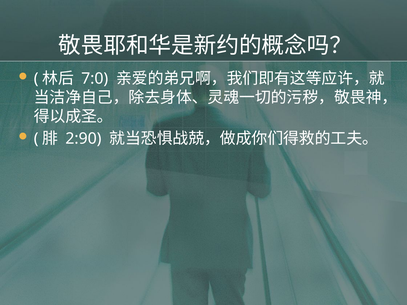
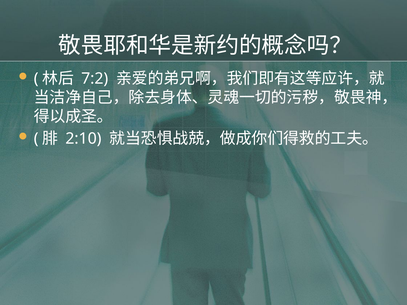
7:0: 7:0 -> 7:2 (95, 79)
2:90: 2:90 -> 2:10 (83, 139)
